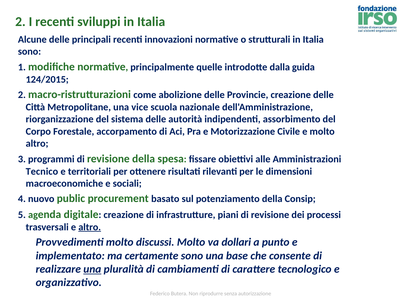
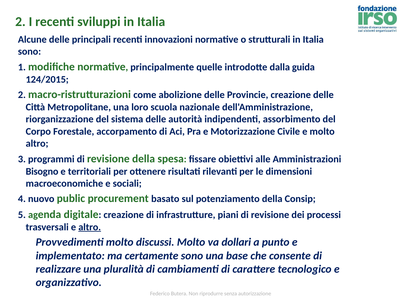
vice: vice -> loro (140, 107)
Tecnico: Tecnico -> Bisogno (42, 172)
una underline: present -> none (92, 270)
